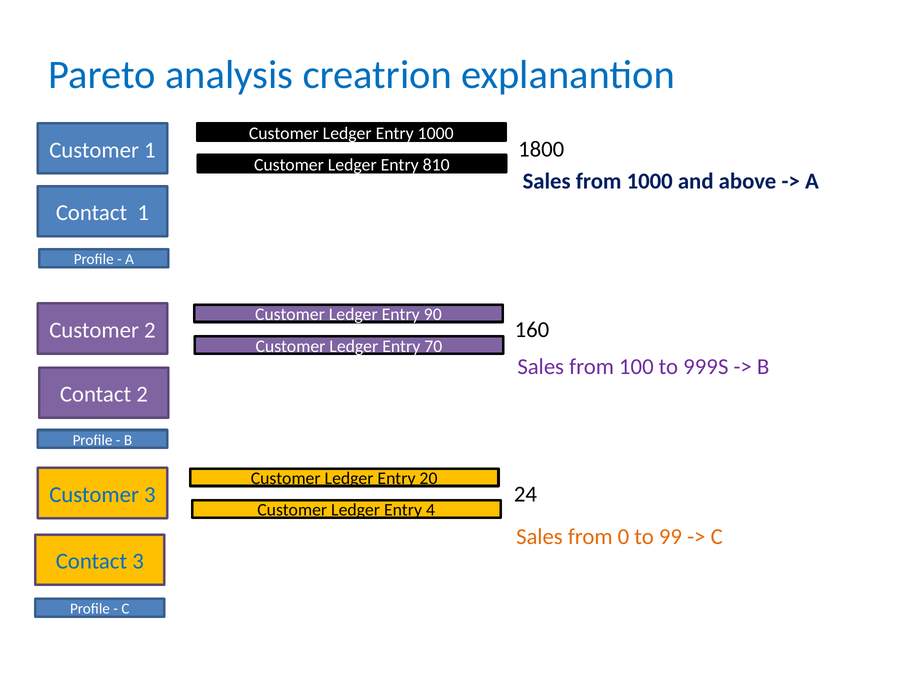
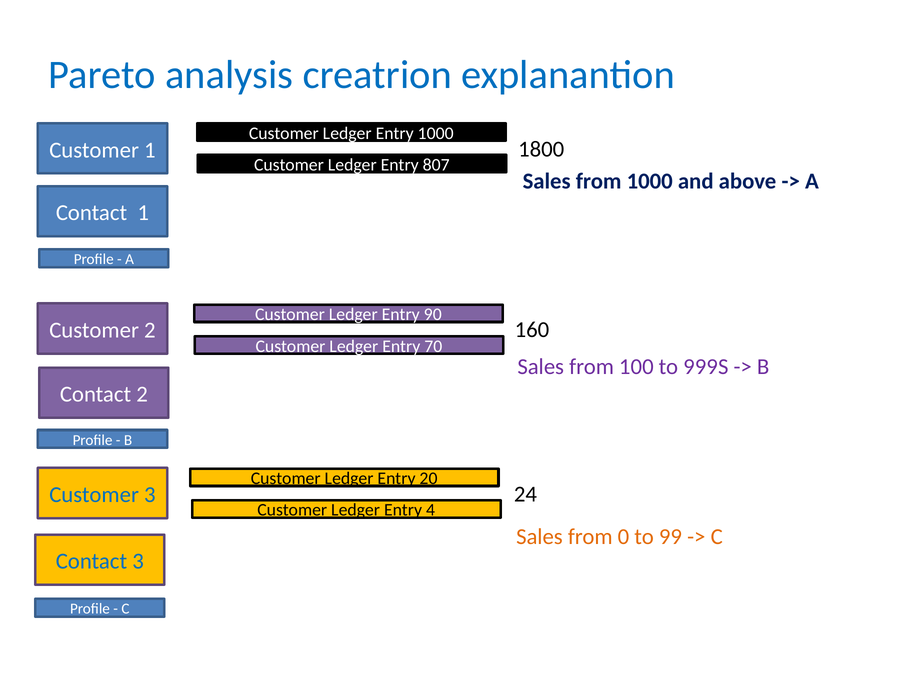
810: 810 -> 807 (436, 165)
